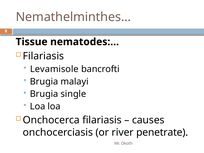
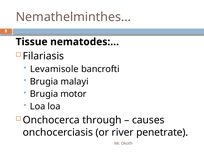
single: single -> motor (73, 94)
Onchocerca filariasis: filariasis -> through (102, 120)
